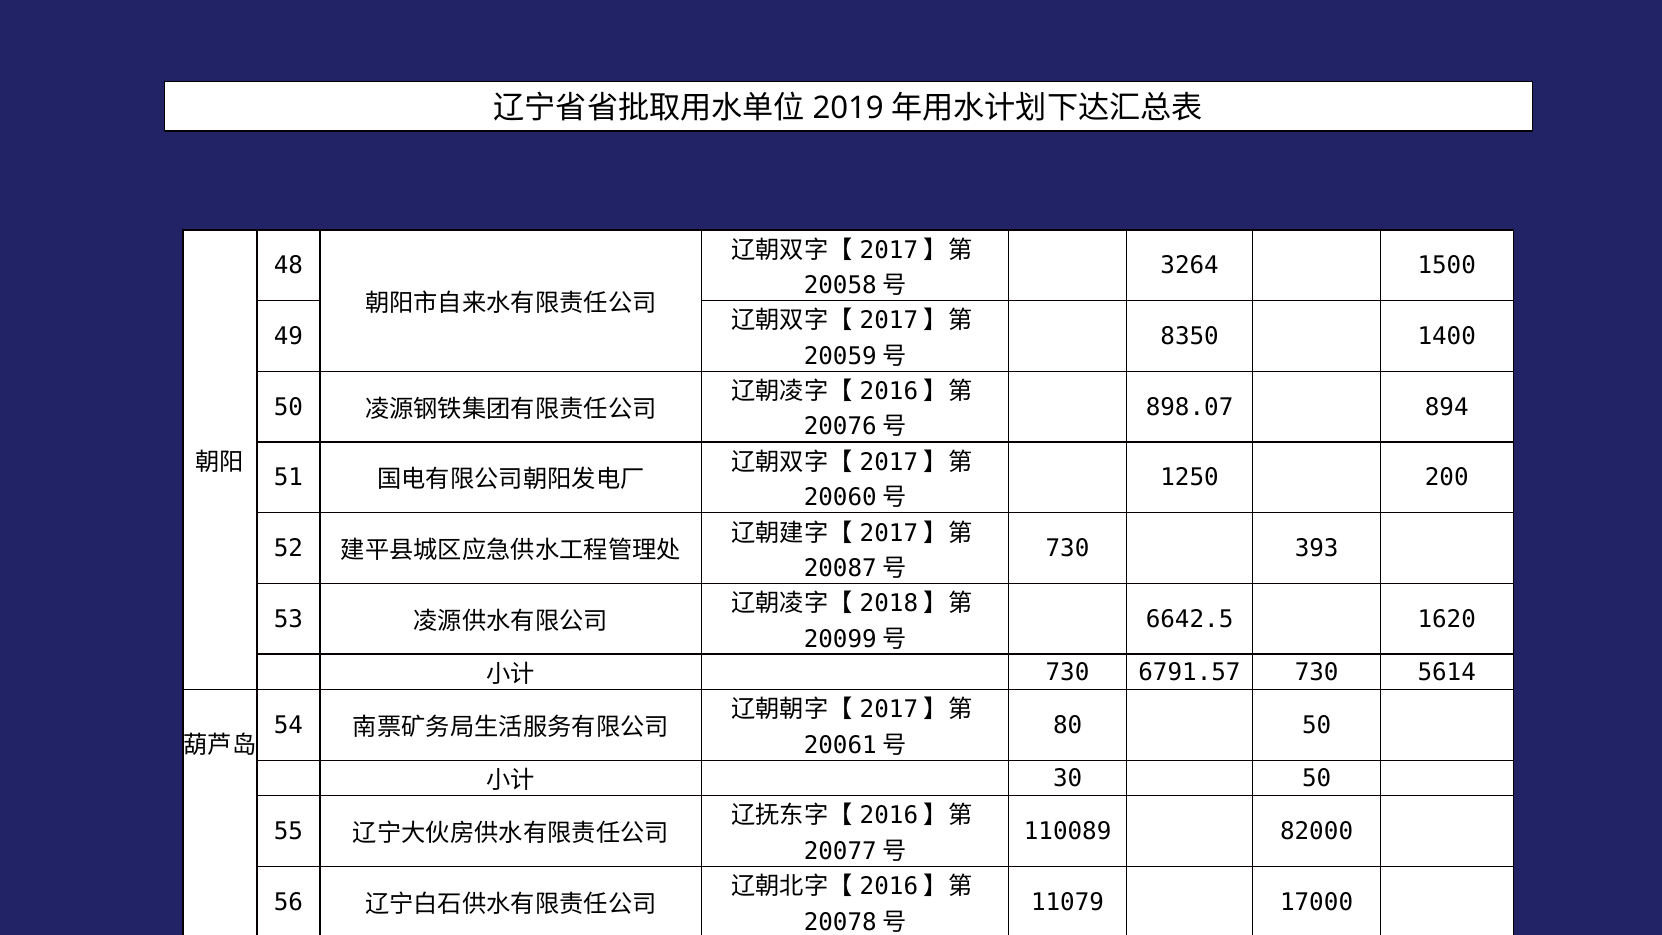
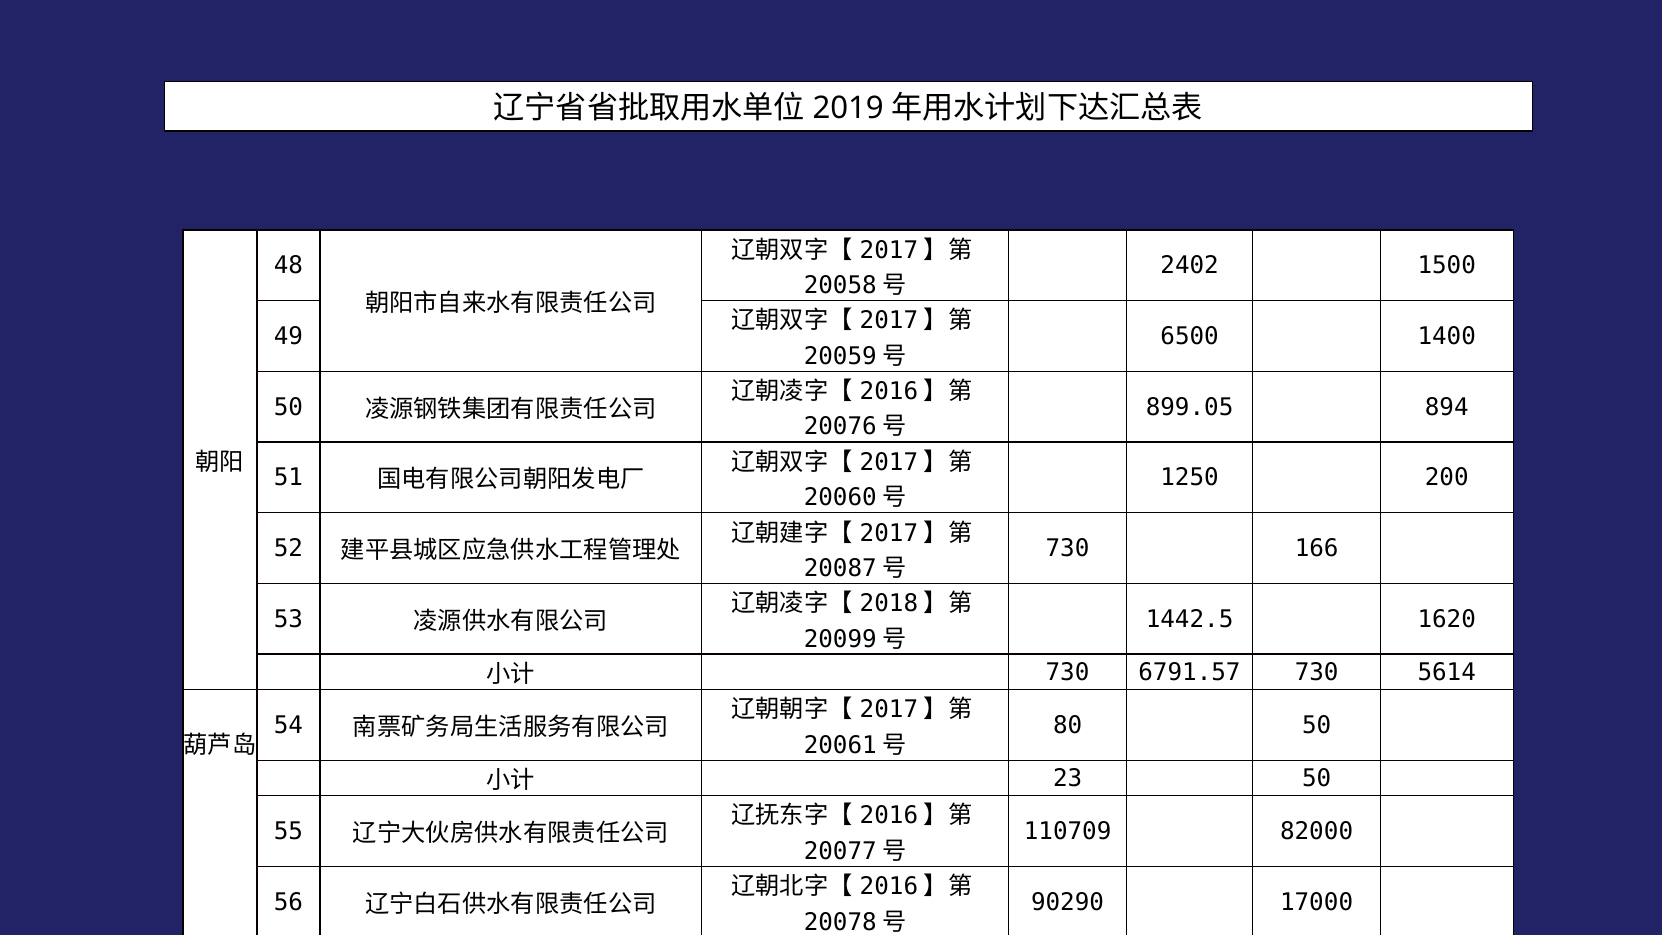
3264: 3264 -> 2402 (1190, 266)
8350: 8350 -> 6500 (1190, 336)
898.07: 898.07 -> 899.05 (1190, 407)
393: 393 -> 166 (1317, 548)
6642.5: 6642.5 -> 1442.5 (1190, 619)
30: 30 -> 23 (1068, 778)
110089: 110089 -> 110709 (1068, 831)
11079: 11079 -> 90290 (1068, 902)
